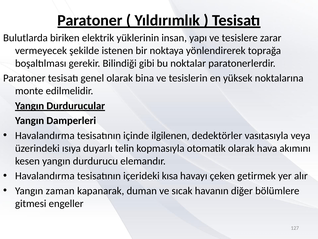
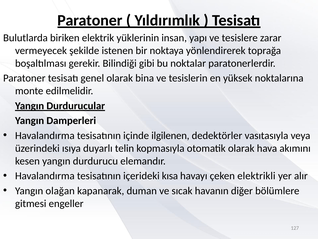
getirmek: getirmek -> elektrikli (256, 176)
zaman: zaman -> olağan (60, 190)
